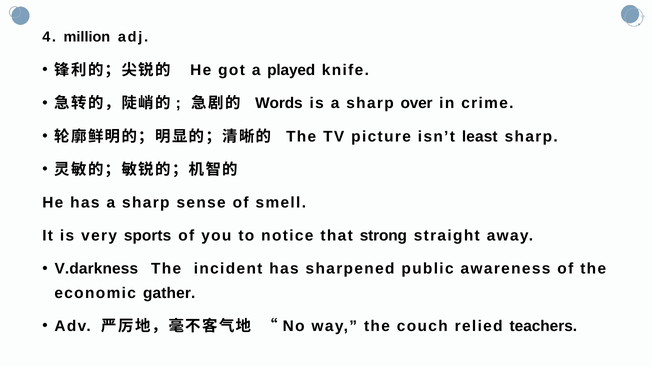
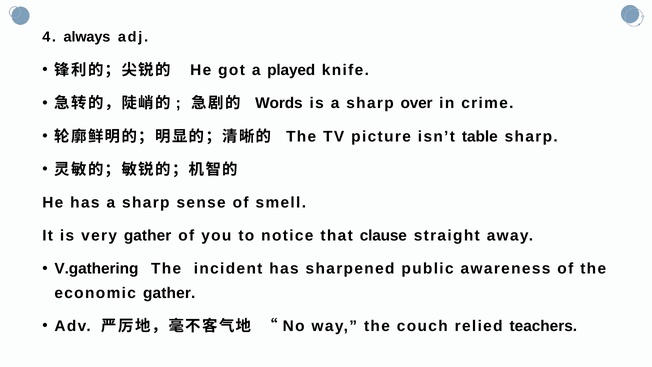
million: million -> always (87, 37)
least: least -> table (480, 136)
very sports: sports -> gather (148, 236)
strong: strong -> clause (383, 236)
V.darkness: V.darkness -> V.gathering (96, 269)
